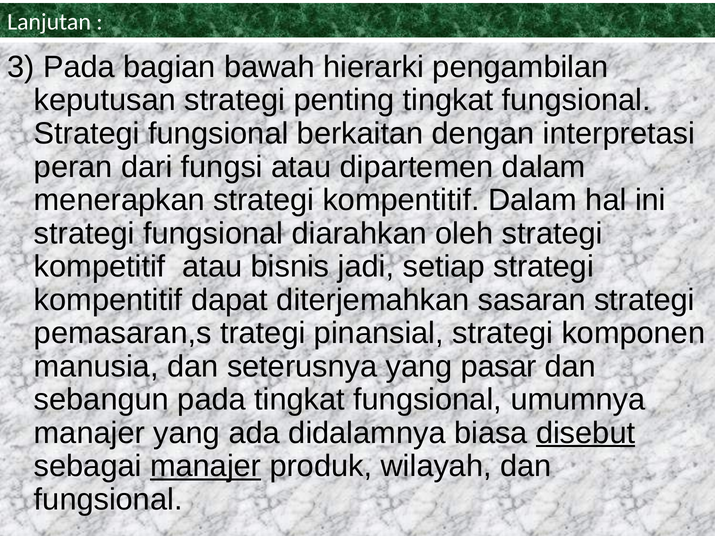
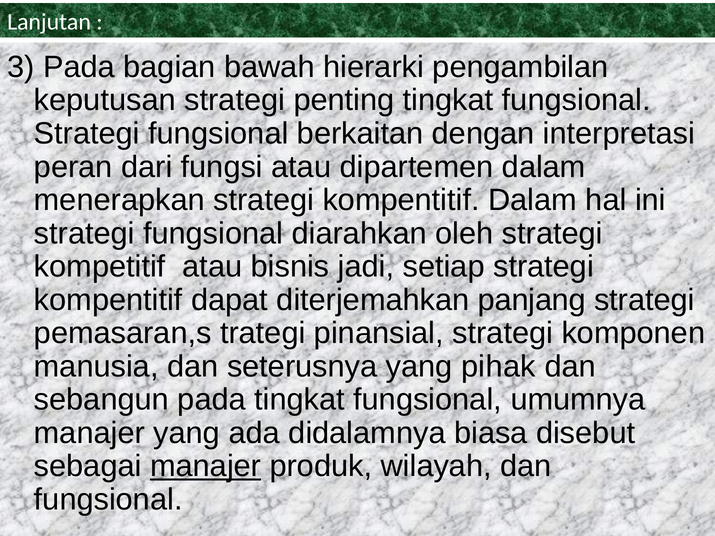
sasaran: sasaran -> panjang (532, 300)
pasar: pasar -> pihak (498, 367)
disebut underline: present -> none (586, 433)
